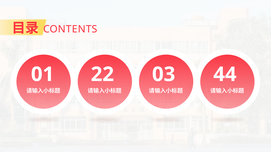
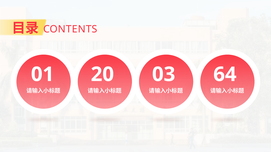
22: 22 -> 20 (102, 75)
44: 44 -> 64 (225, 75)
